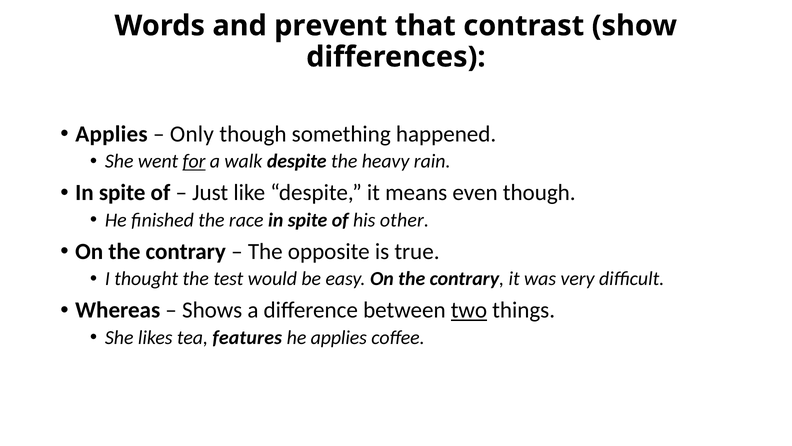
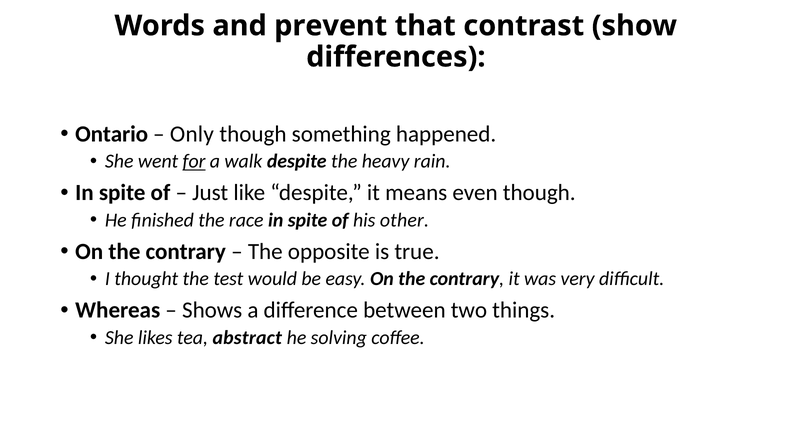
Applies: Applies -> Ontario (112, 134)
two underline: present -> none (469, 310)
features: features -> abstract (247, 337)
he applies: applies -> solving (339, 337)
